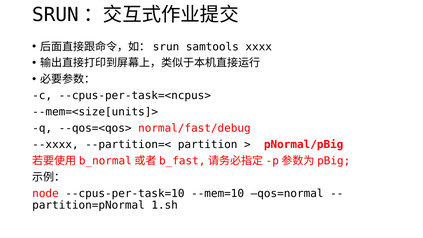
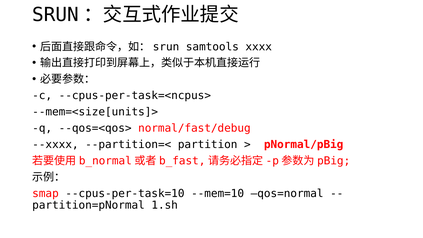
node: node -> smap (45, 193)
